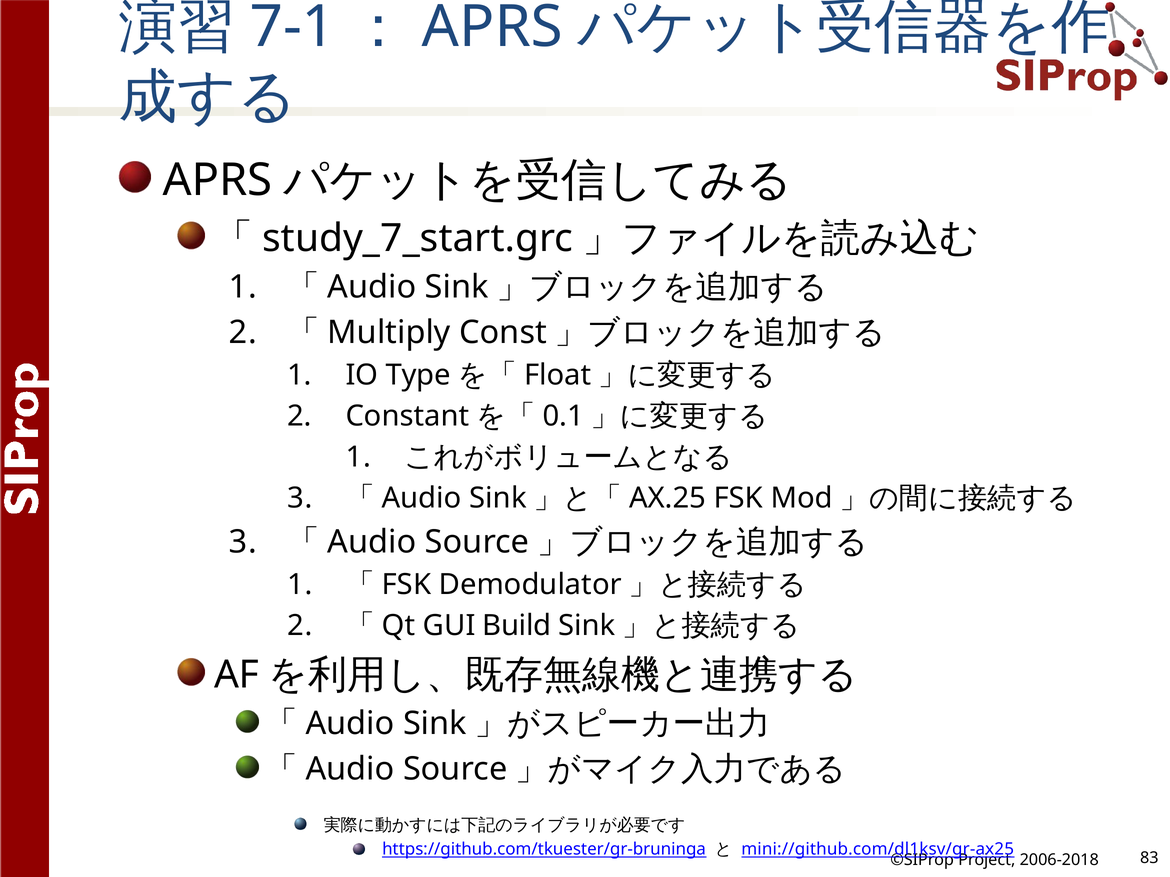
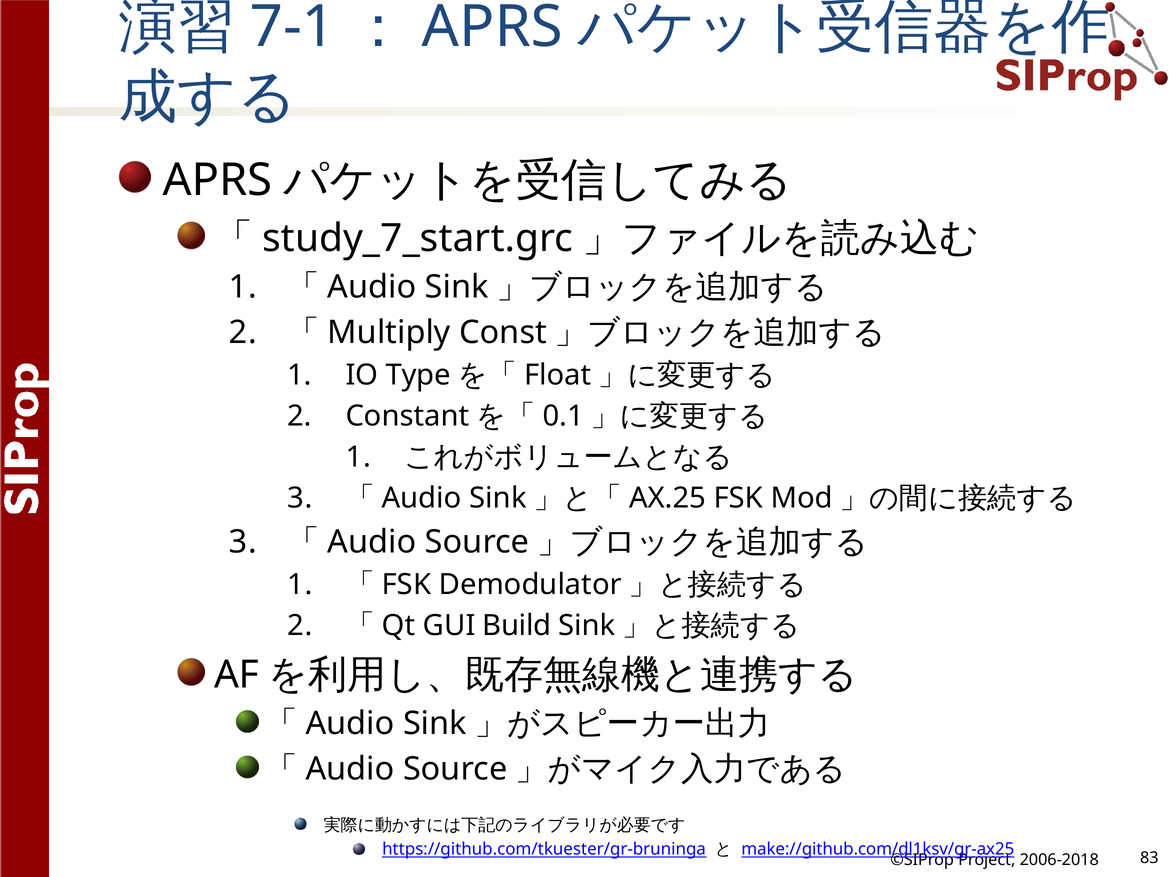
mini://github.com/dl1ksv/gr-ax25: mini://github.com/dl1ksv/gr-ax25 -> make://github.com/dl1ksv/gr-ax25 (878, 849)
